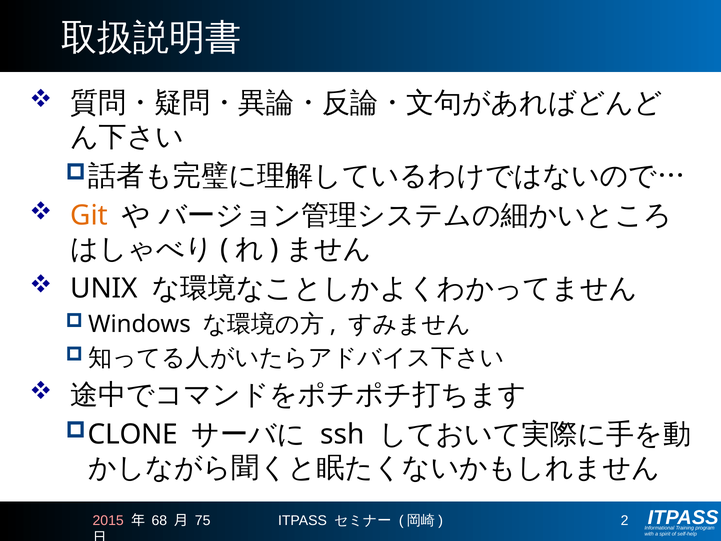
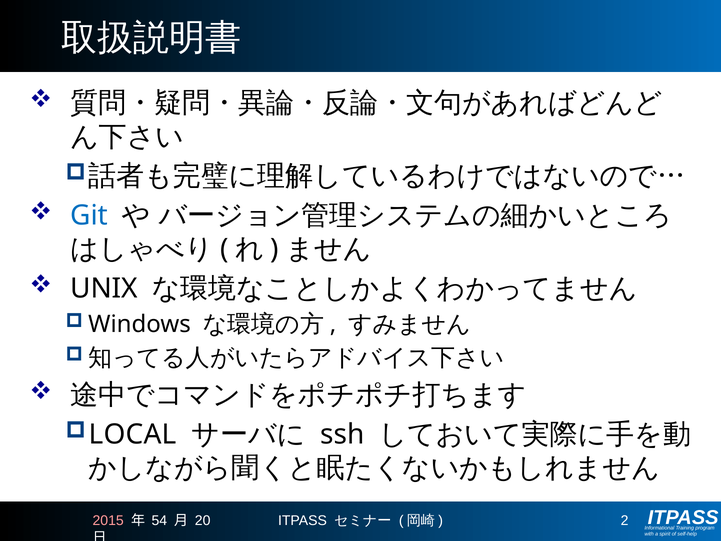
Git colour: orange -> blue (89, 215)
CLONE: CLONE -> LOCAL (133, 434)
68: 68 -> 54 (159, 520)
75: 75 -> 20 (203, 520)
